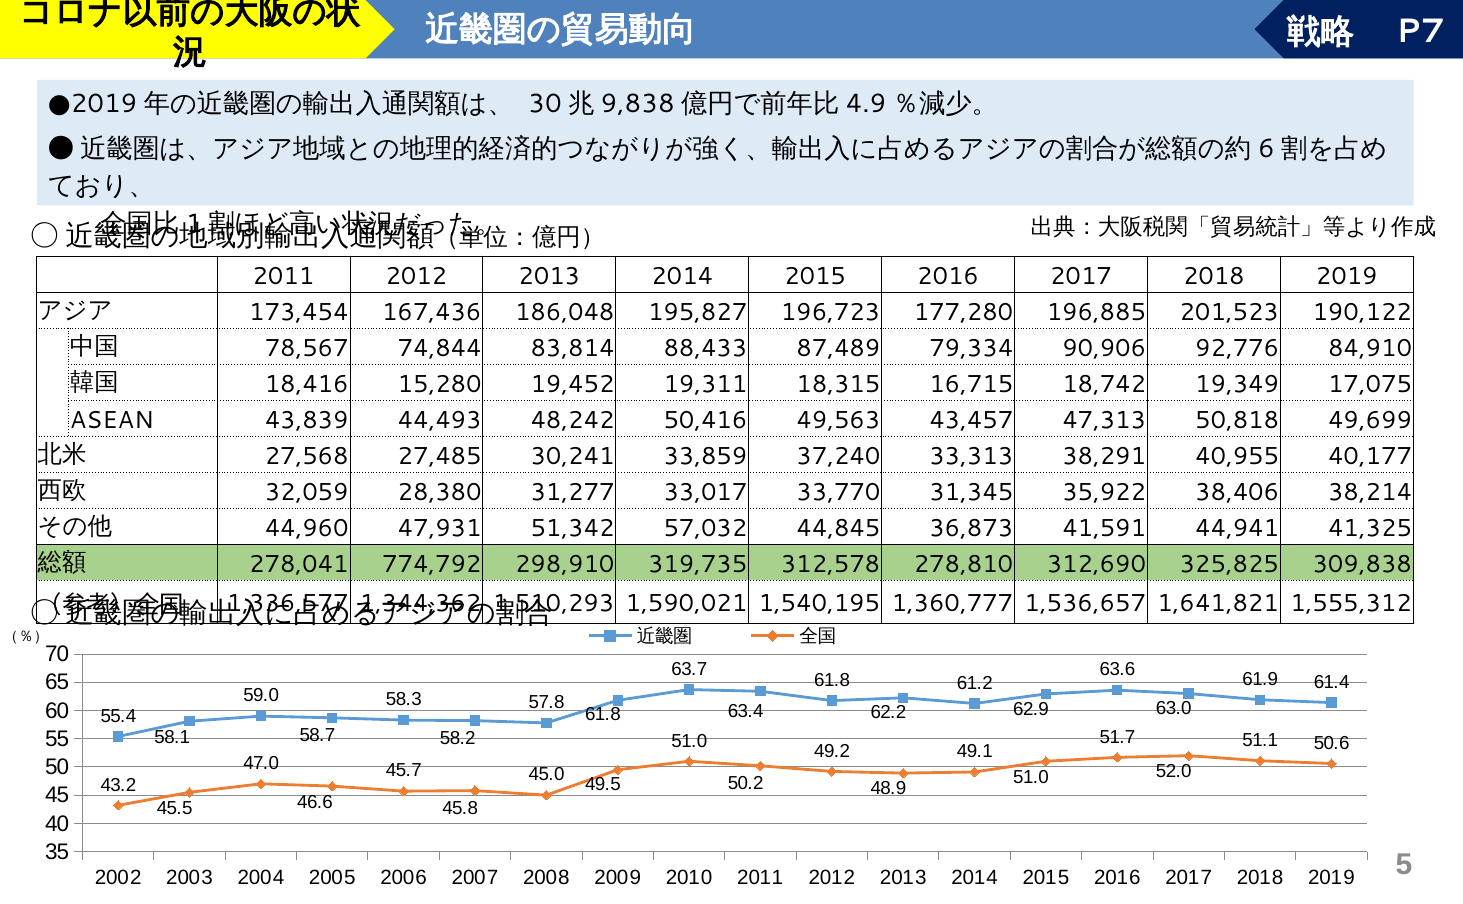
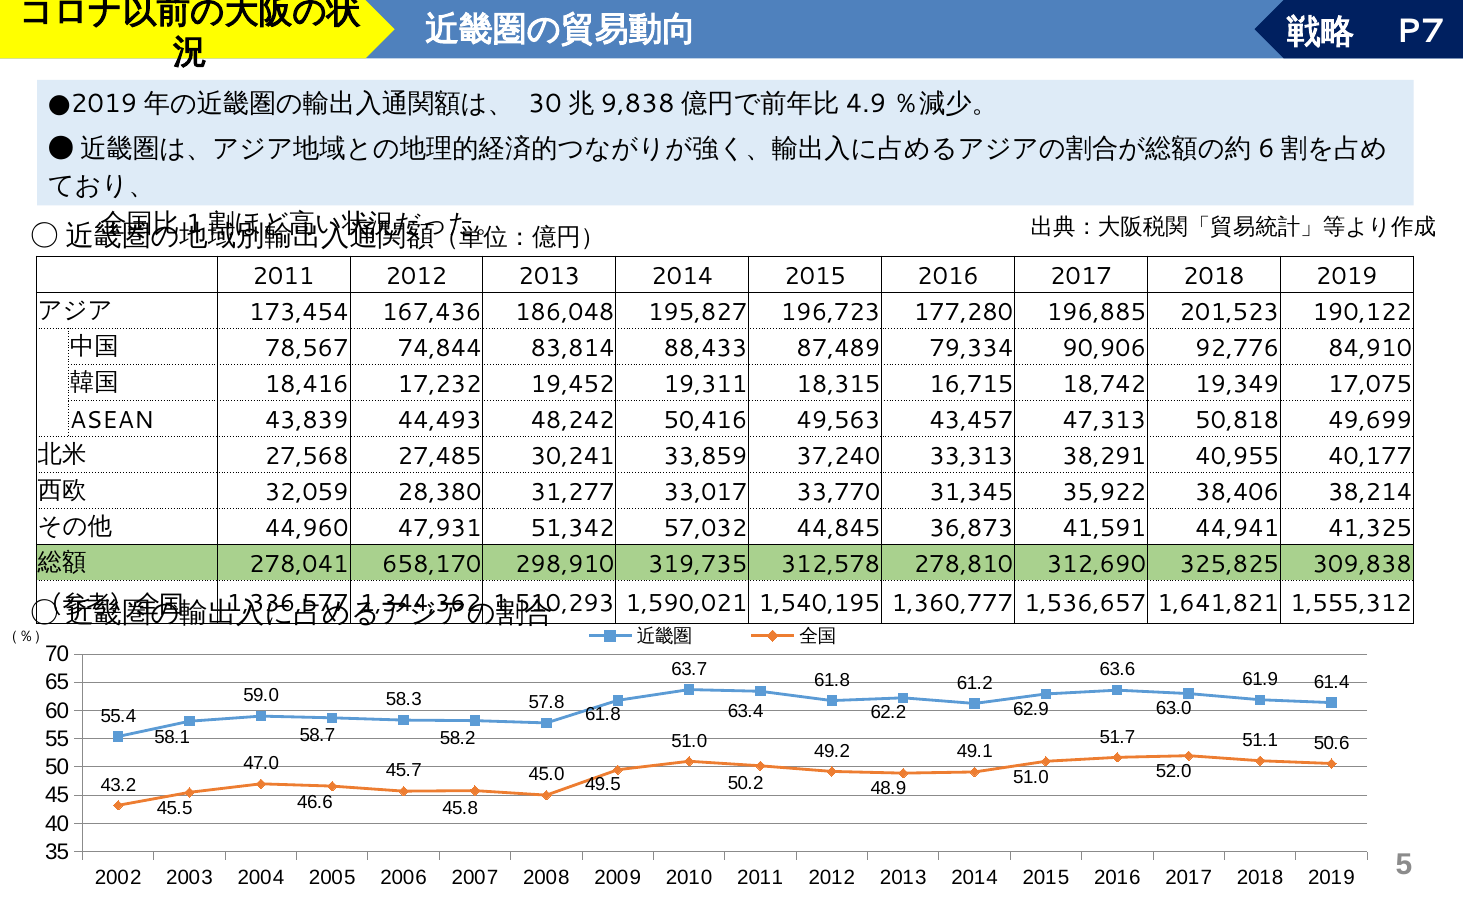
15,280: 15,280 -> 17,232 (440, 384)
774,792: 774,792 -> 658,170 (432, 564)
